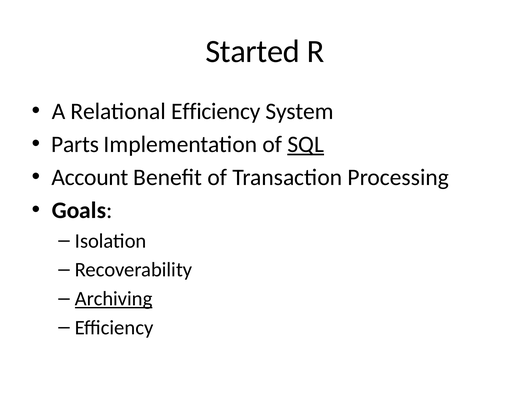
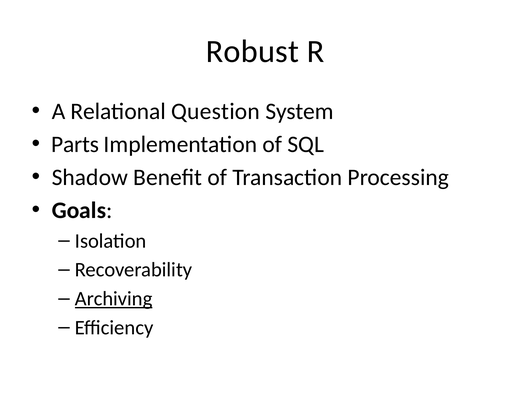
Started: Started -> Robust (252, 51)
Relational Efficiency: Efficiency -> Question (216, 111)
SQL underline: present -> none (306, 144)
Account: Account -> Shadow (90, 177)
